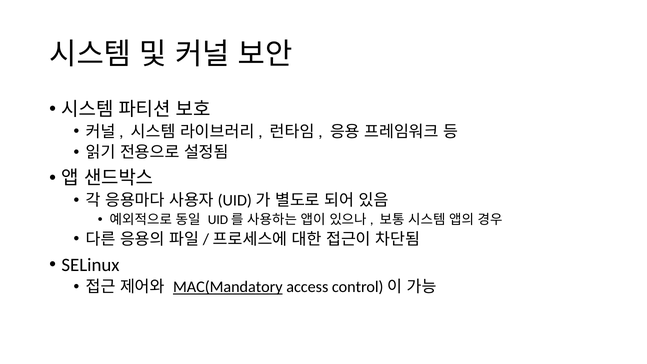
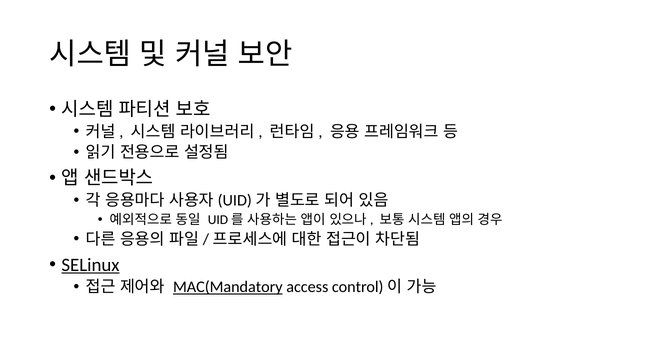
SELinux underline: none -> present (90, 265)
